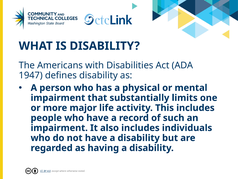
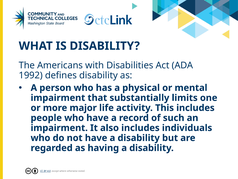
1947: 1947 -> 1992 (31, 75)
